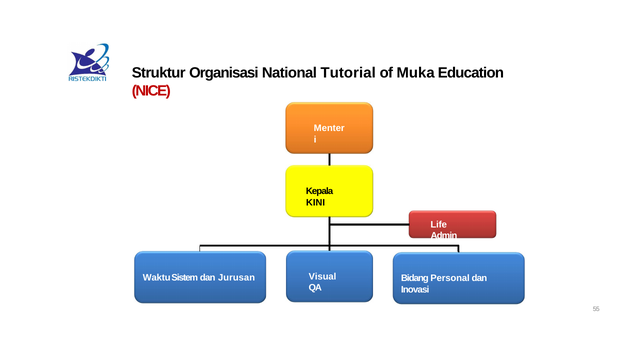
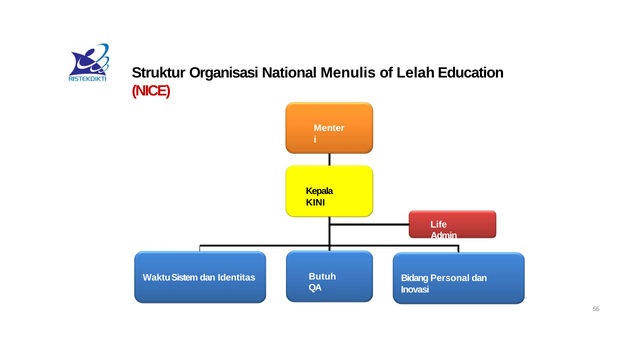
Tutorial: Tutorial -> Menulis (348, 73)
Muka: Muka -> Lelah (416, 73)
Visual: Visual -> Butuh (322, 276)
Jurusan: Jurusan -> Identitas (237, 277)
